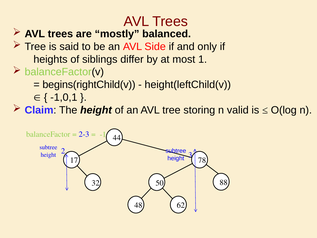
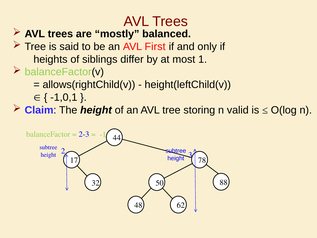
Side: Side -> First (155, 47)
begins(rightChild(v: begins(rightChild(v -> allows(rightChild(v (89, 85)
